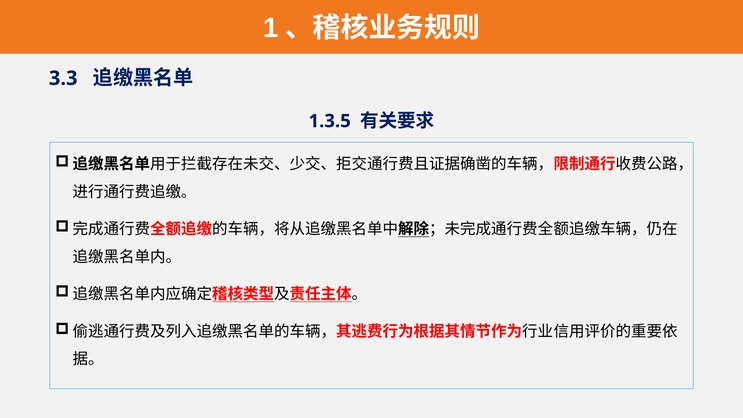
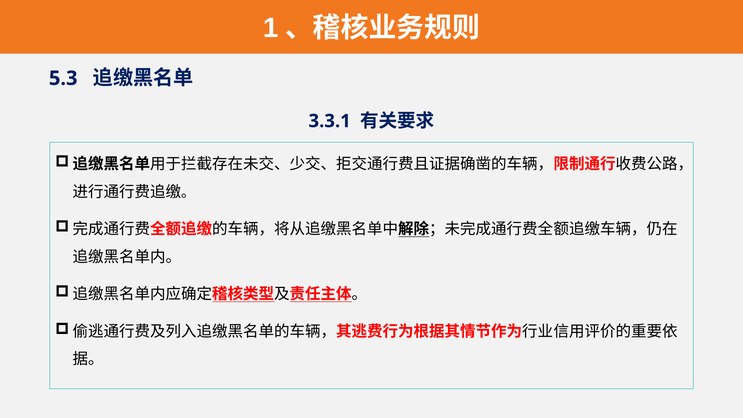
3.3: 3.3 -> 5.3 (63, 78)
1.3.5: 1.3.5 -> 3.3.1 (330, 121)
